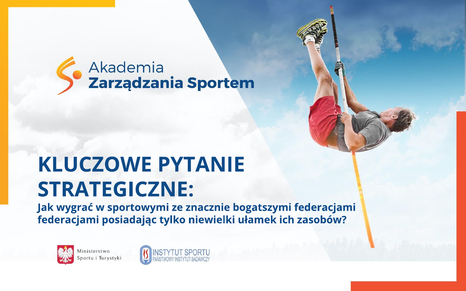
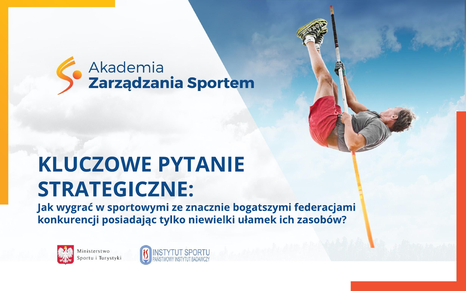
federacjami: federacjami -> konkurencji (68, 220)
